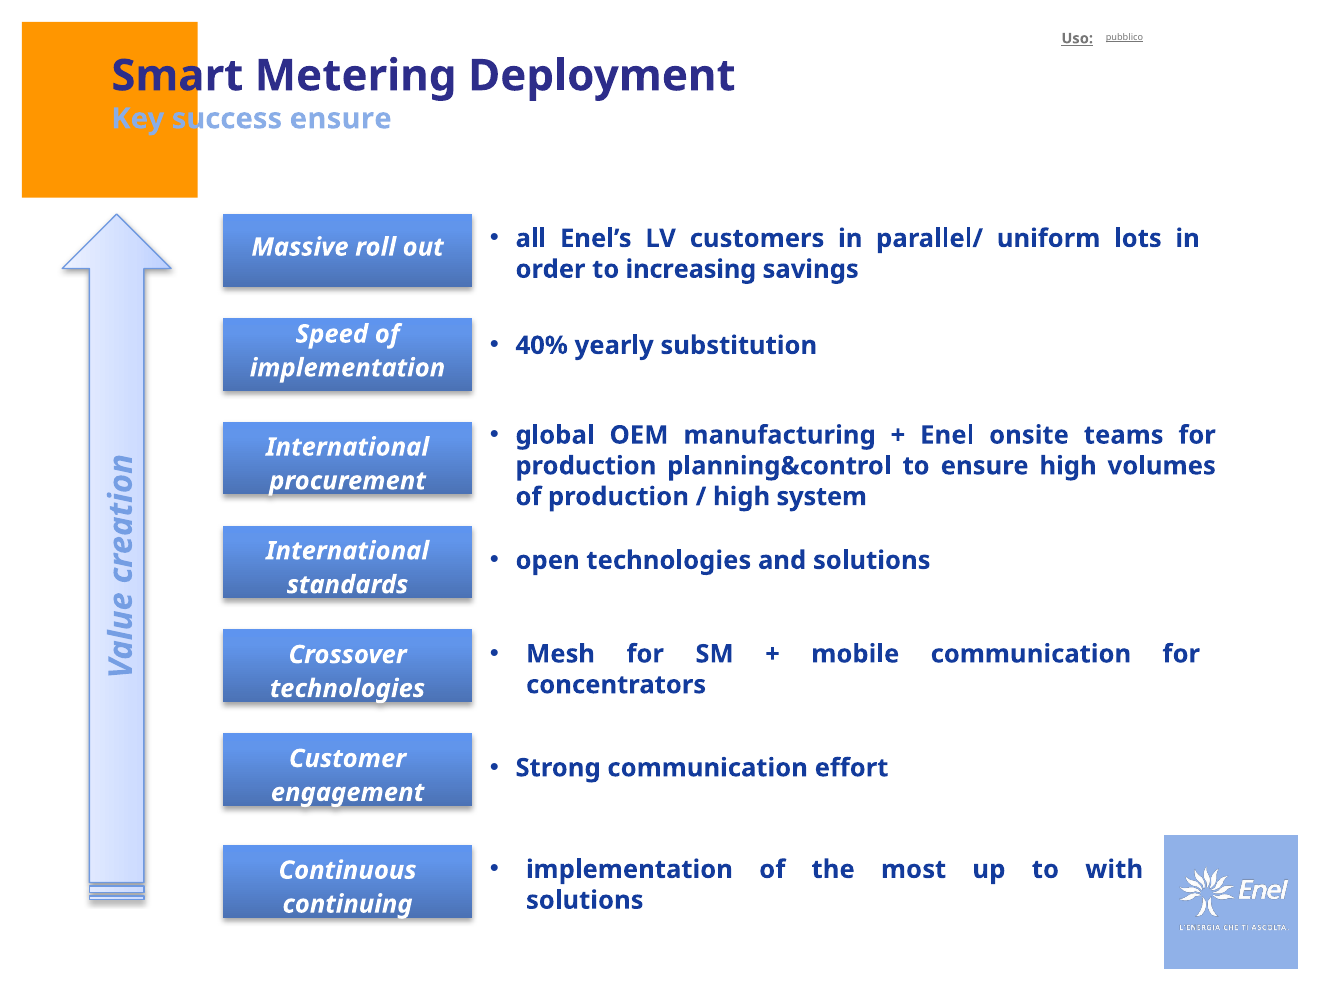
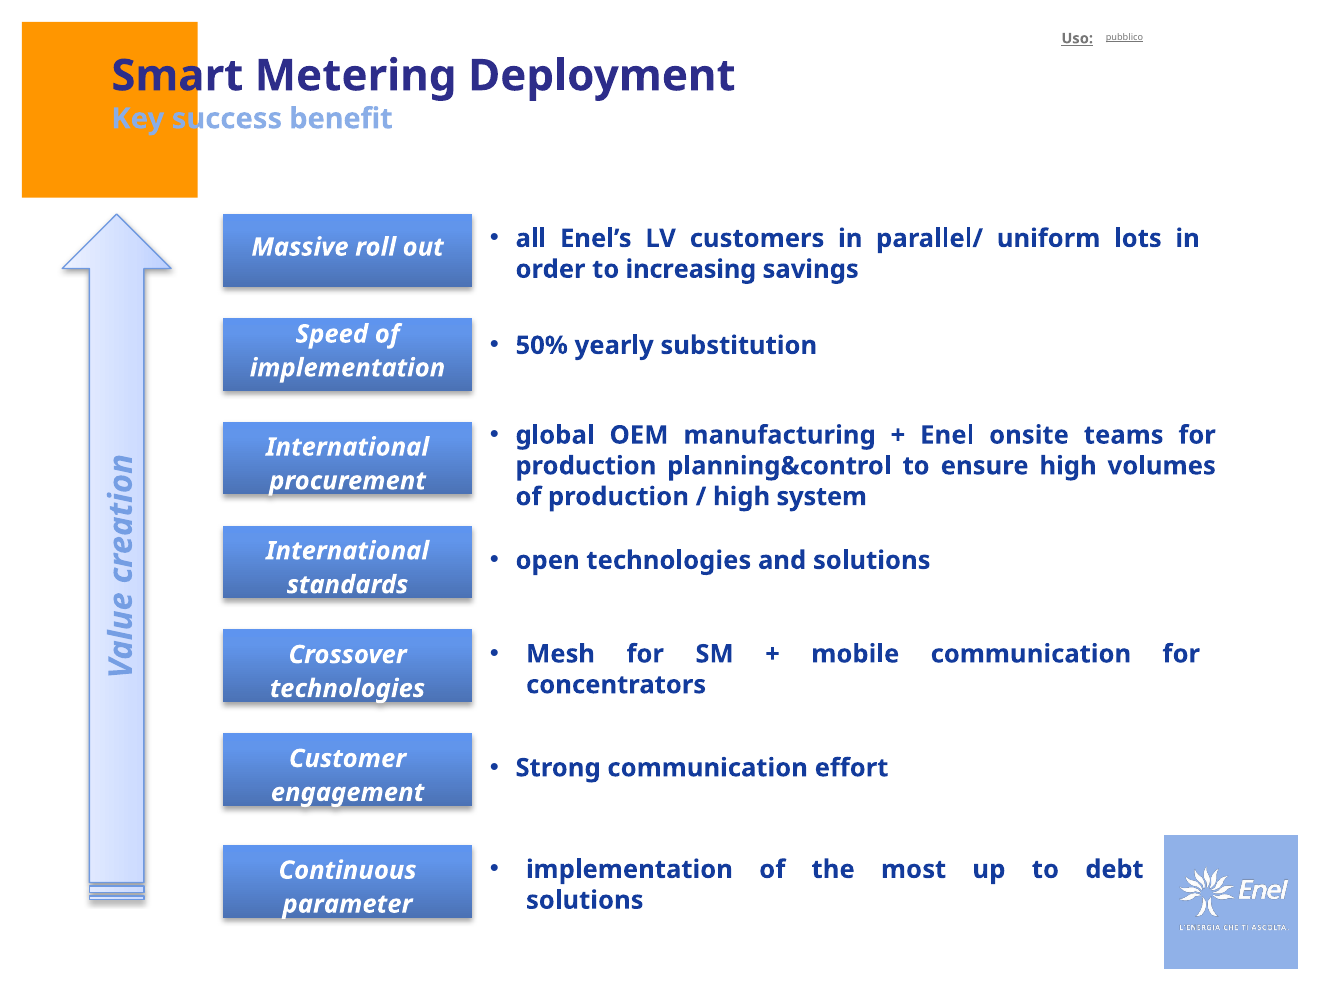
success ensure: ensure -> benefit (341, 119)
40%: 40% -> 50% (542, 345)
with: with -> debt (1114, 869)
continuing: continuing -> parameter (347, 904)
